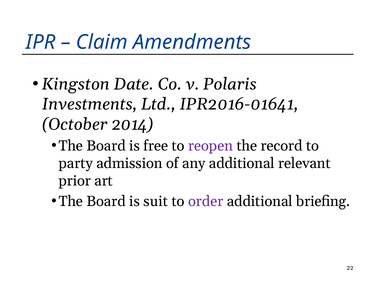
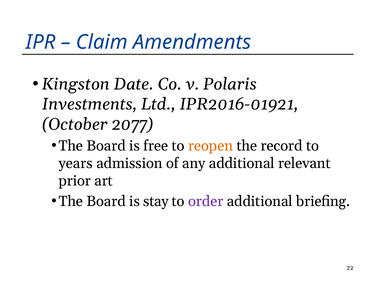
IPR2016-01641: IPR2016-01641 -> IPR2016-01921 (239, 104)
2014: 2014 -> 2077 (132, 124)
reopen colour: purple -> orange (211, 146)
party: party -> years (76, 163)
suit: suit -> stay (156, 201)
